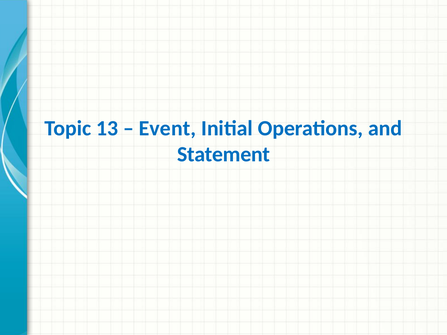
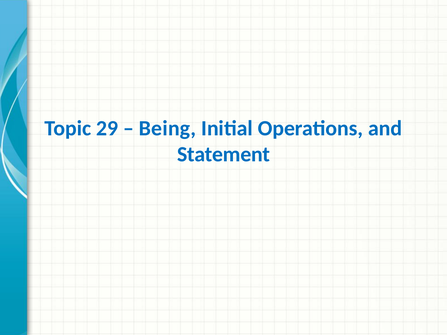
13: 13 -> 29 (107, 129)
Event: Event -> Being (167, 129)
